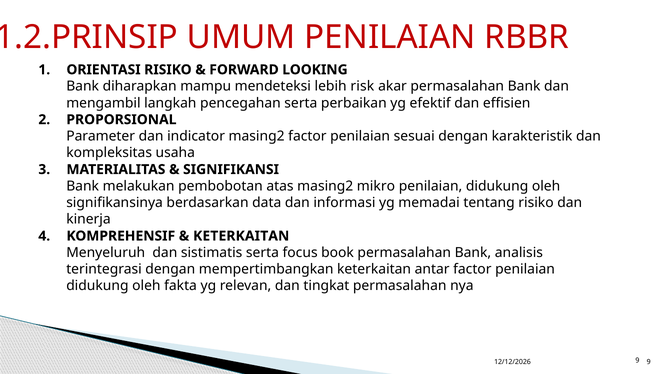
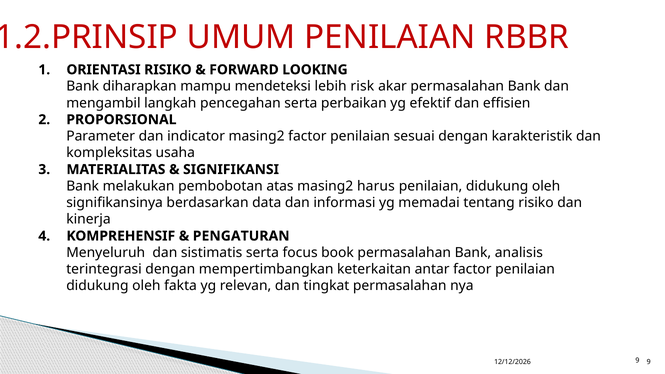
mikro: mikro -> harus (376, 186)
KETERKAITAN: KETERKAITAN -> PENGATURAN (241, 236)
